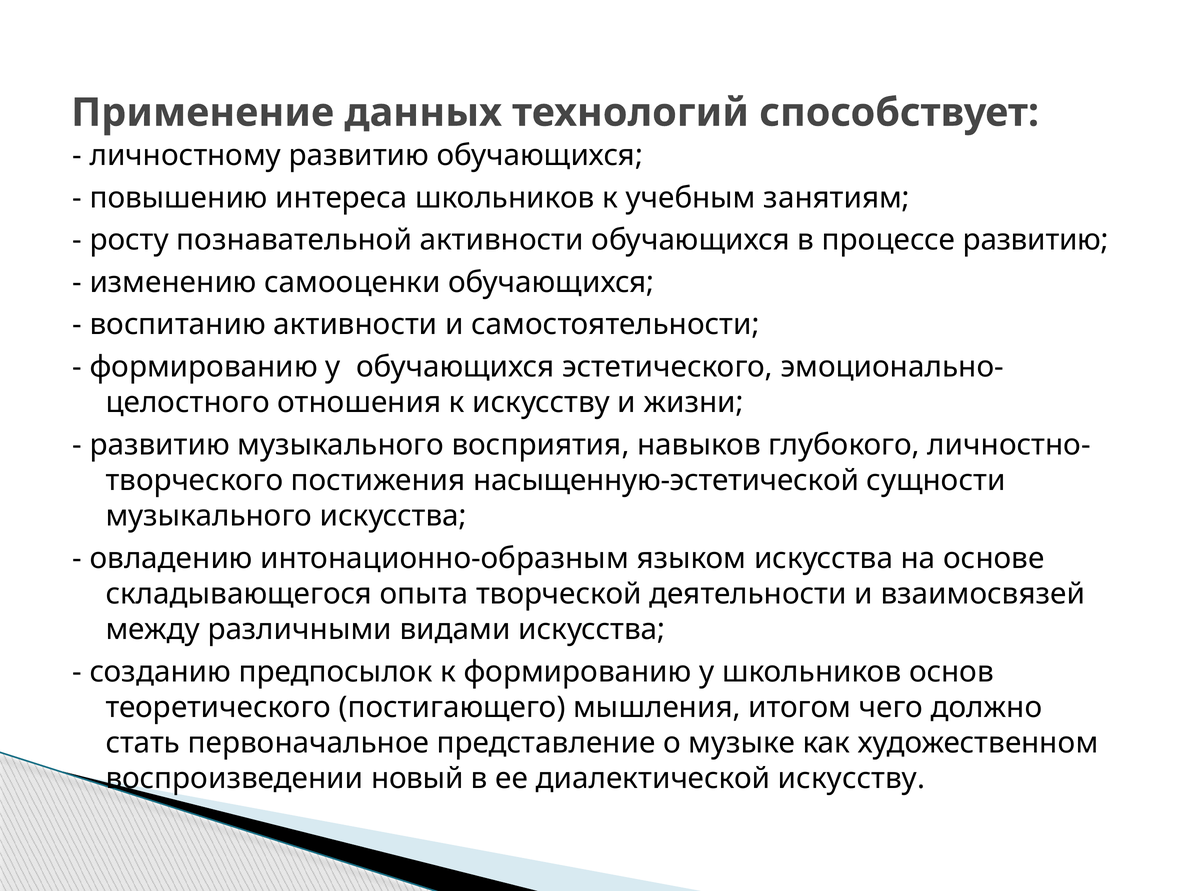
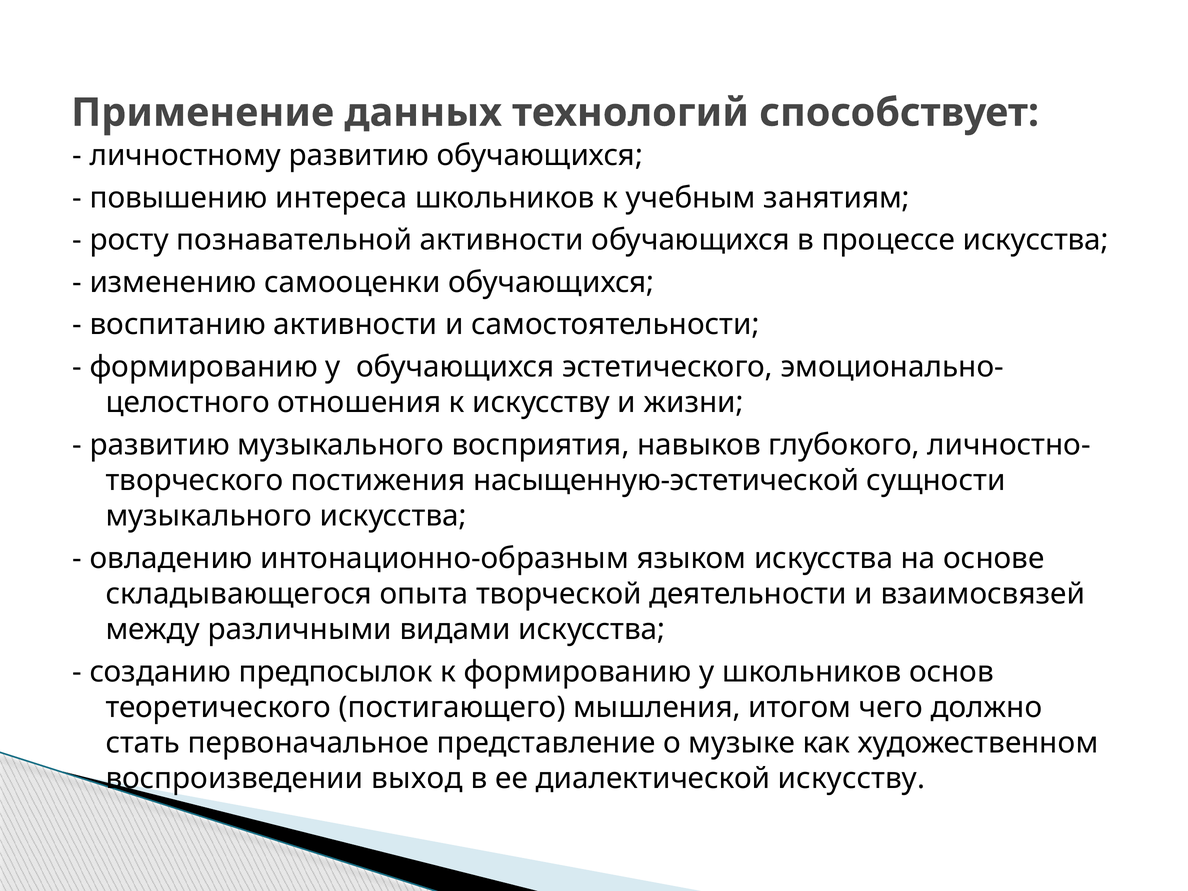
процессе развитию: развитию -> искусства (1036, 240)
новый: новый -> выход (417, 779)
